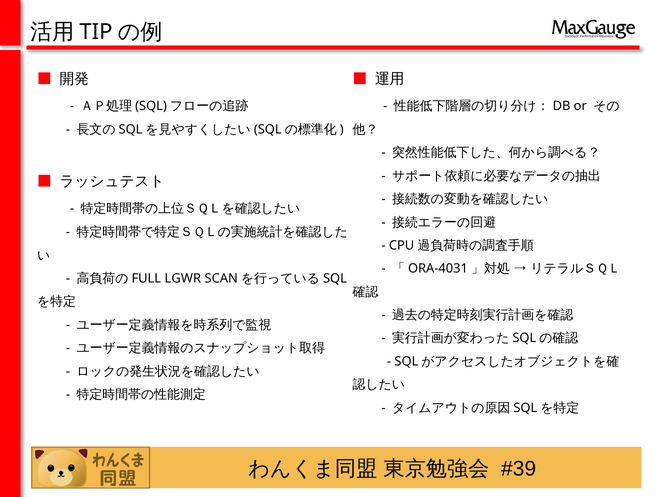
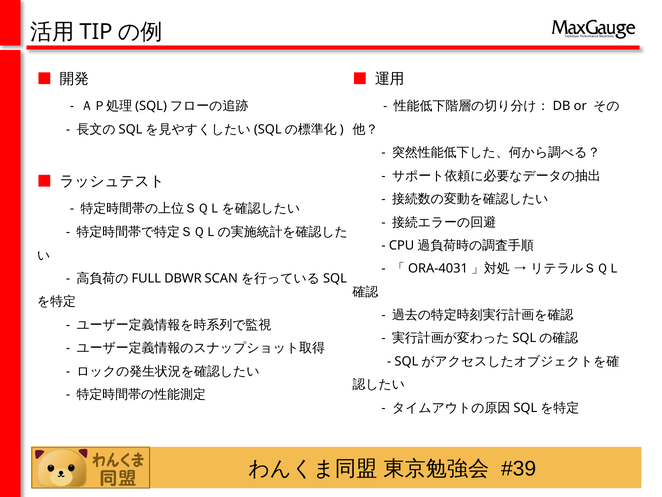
LGWR: LGWR -> DBWR (183, 278)
